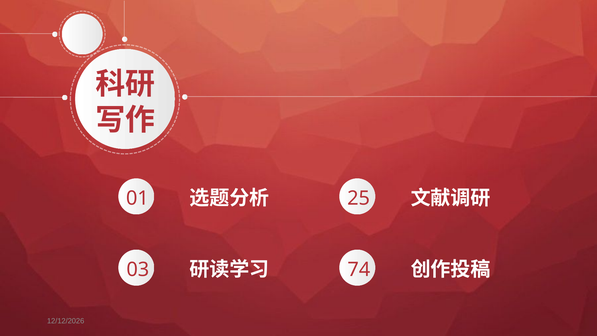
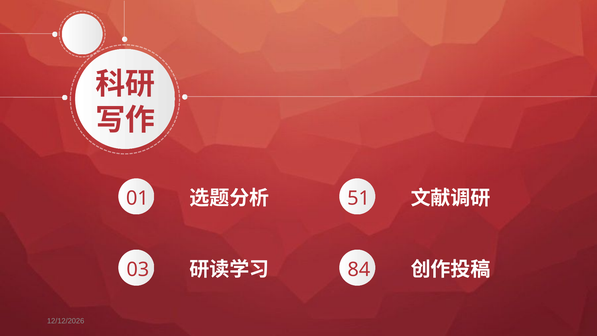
25: 25 -> 51 (359, 198)
74: 74 -> 84 (359, 270)
